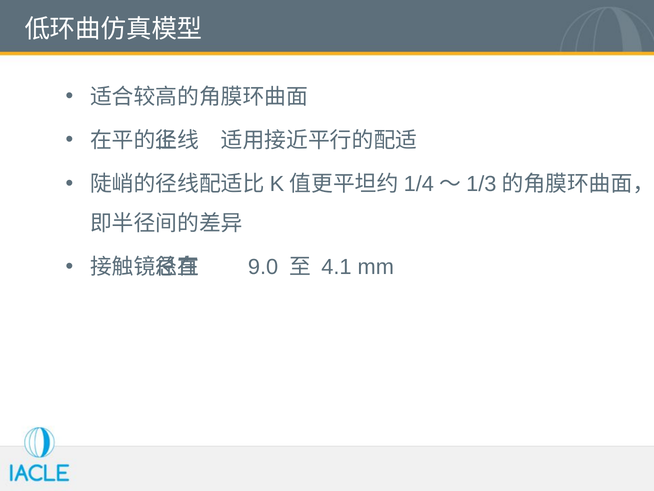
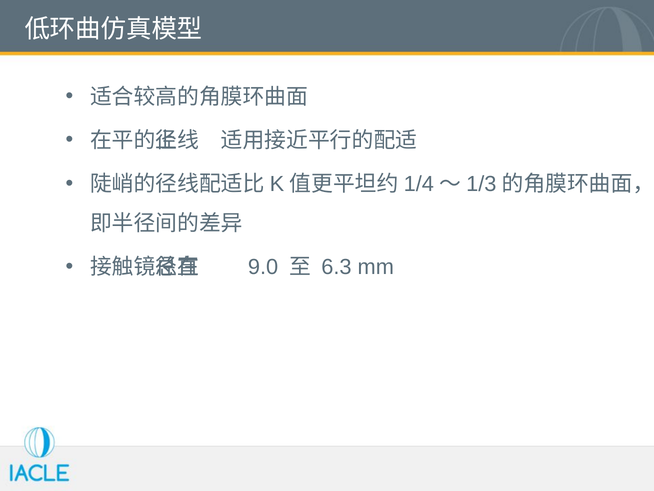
4.1: 4.1 -> 6.3 (336, 267)
